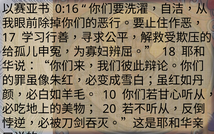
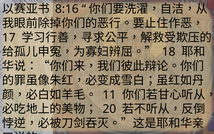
0:16: 0:16 -> 8:16 (67, 9)
10: 10 -> 11 (109, 95)
